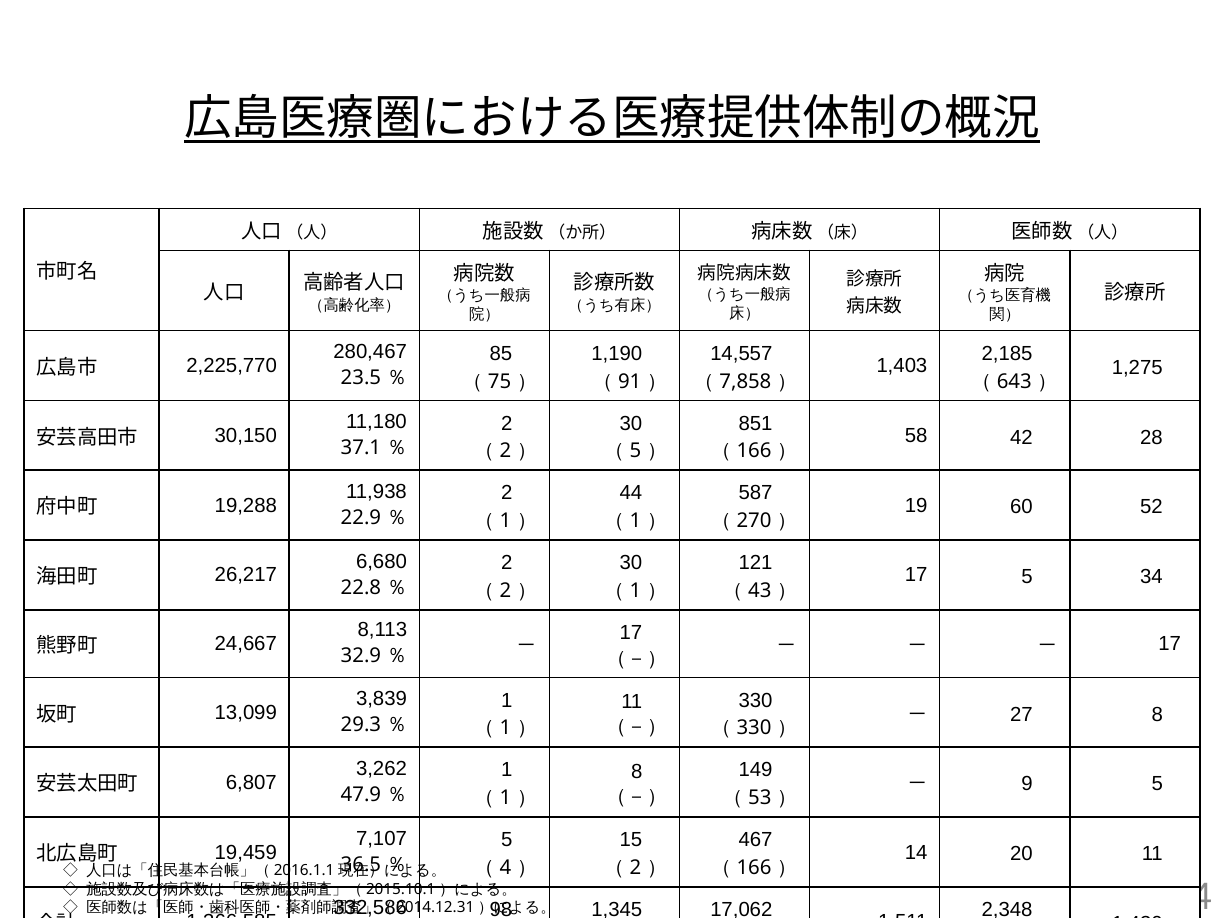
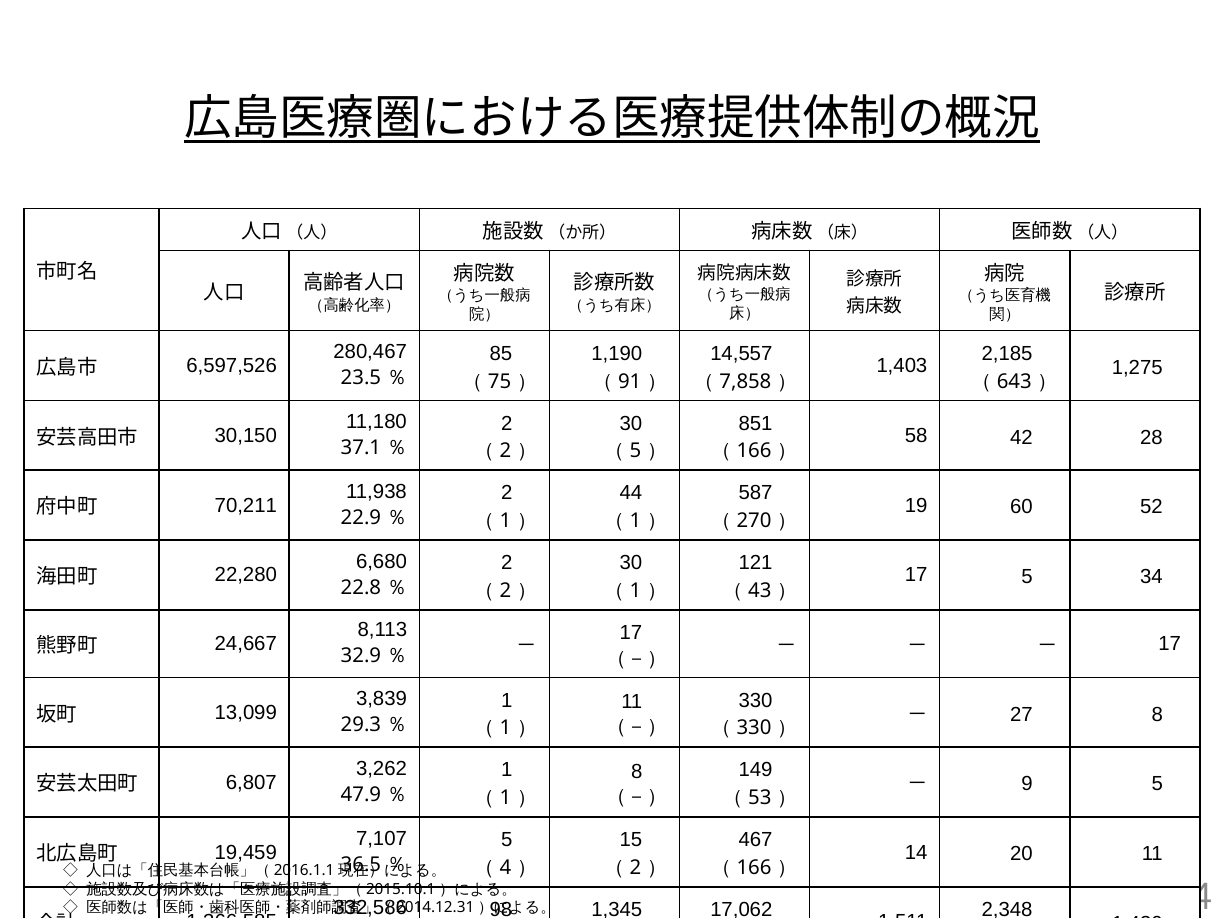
2,225,770: 2,225,770 -> 6,597,526 (232, 366)
19,288: 19,288 -> 70,211 (246, 505)
26,217: 26,217 -> 22,280 (246, 575)
